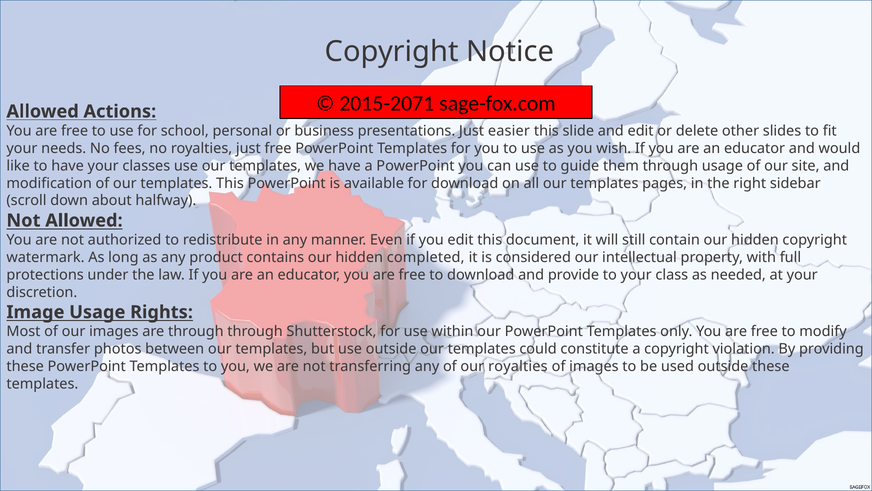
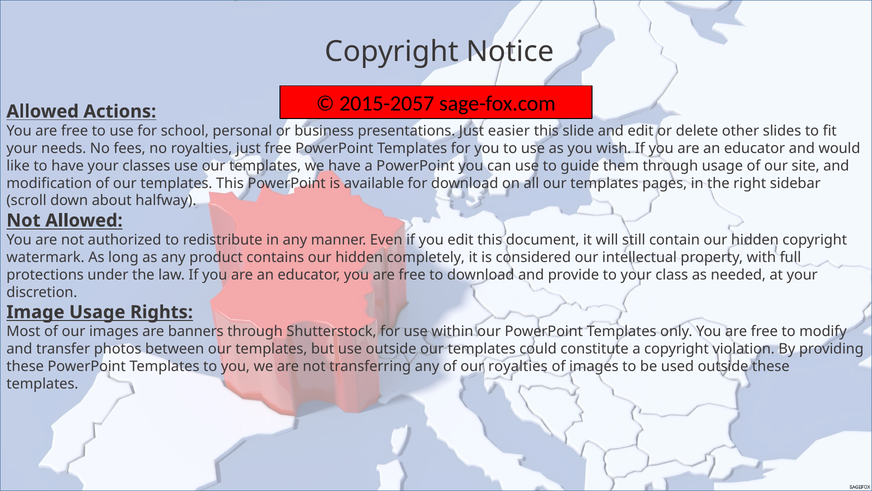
2015-2071: 2015-2071 -> 2015-2057 (387, 103)
completed: completed -> completely (426, 257)
are through: through -> banners (196, 331)
